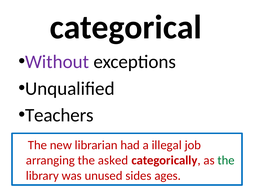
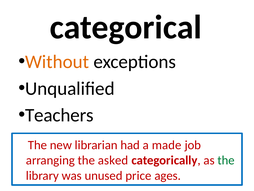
Without colour: purple -> orange (57, 62)
illegal: illegal -> made (167, 145)
sides: sides -> price (138, 175)
